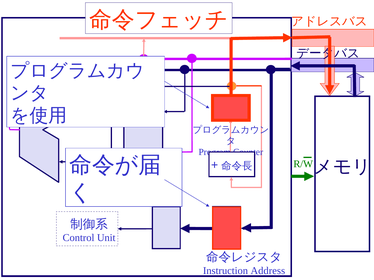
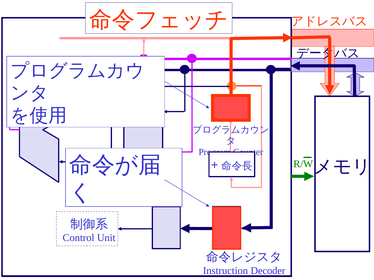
Address: Address -> Decoder (268, 271)
